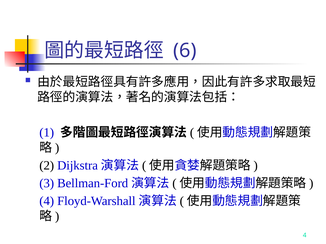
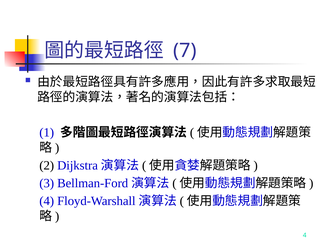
6: 6 -> 7 (185, 51)
